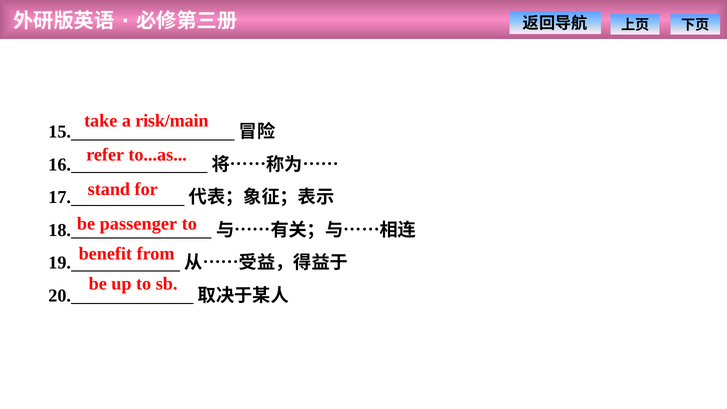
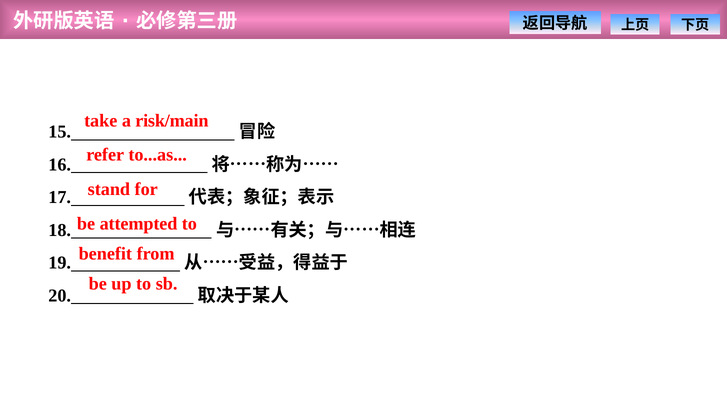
passenger: passenger -> attempted (139, 224)
